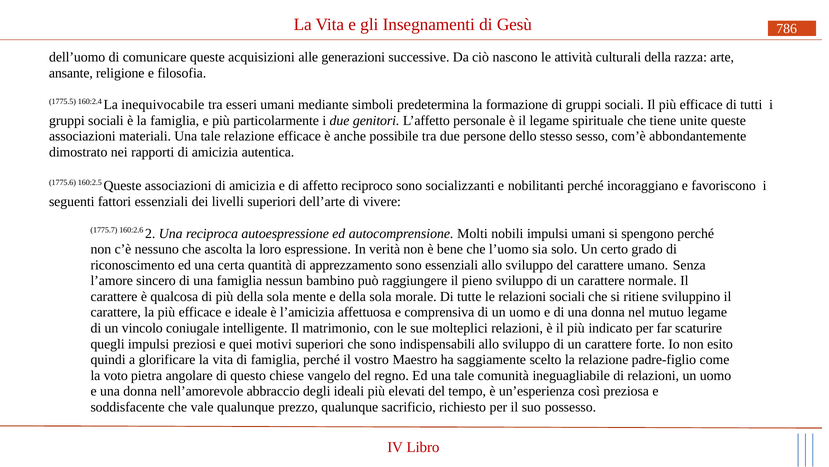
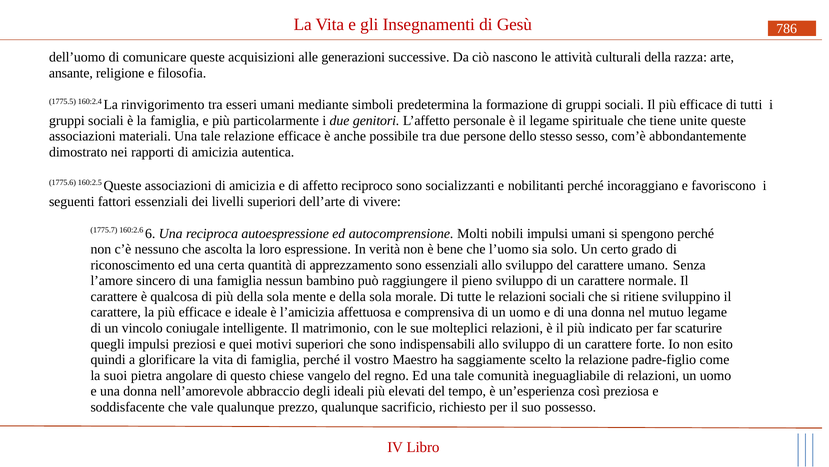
inequivocabile: inequivocabile -> rinvigorimento (163, 105)
2: 2 -> 6 (150, 234)
voto: voto -> suoi (116, 375)
